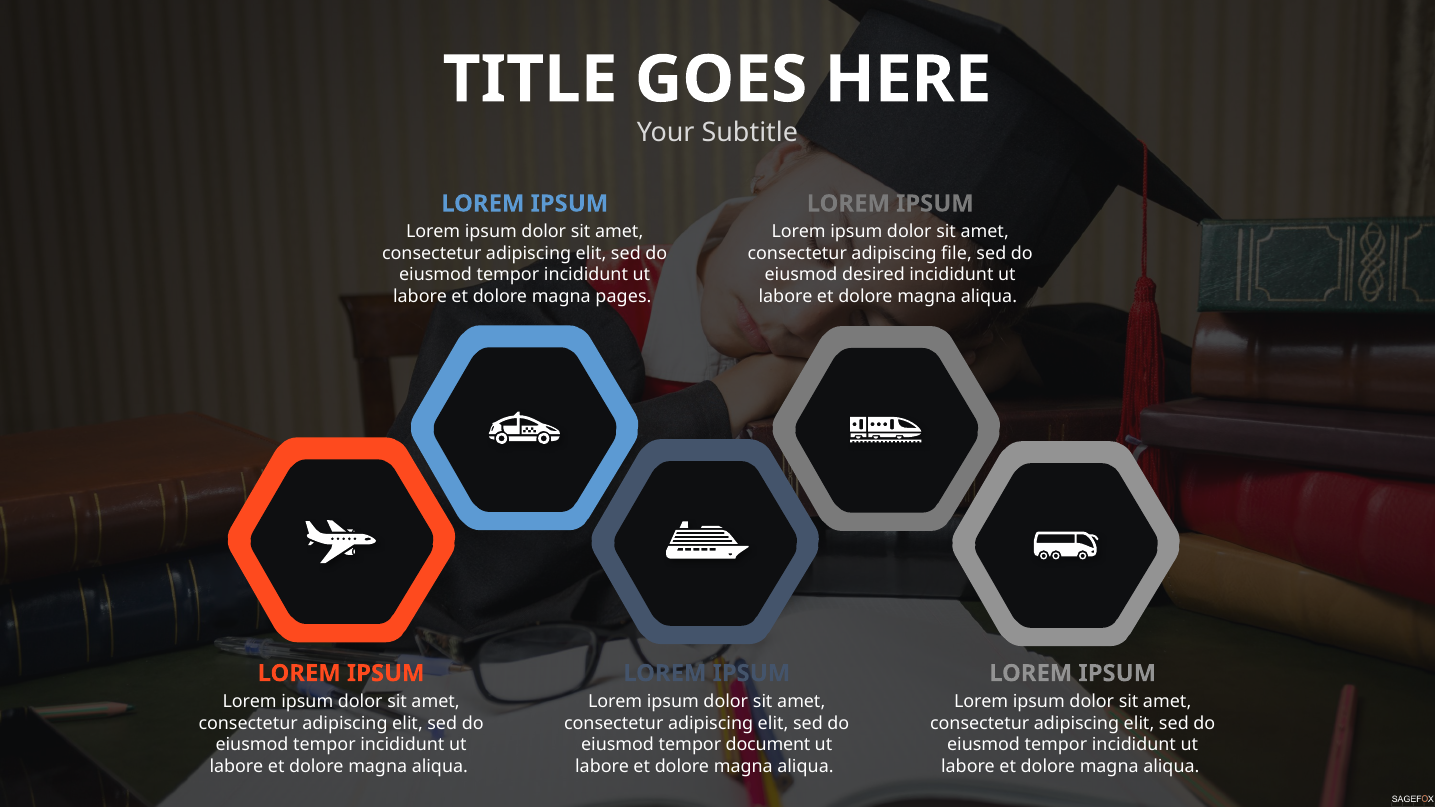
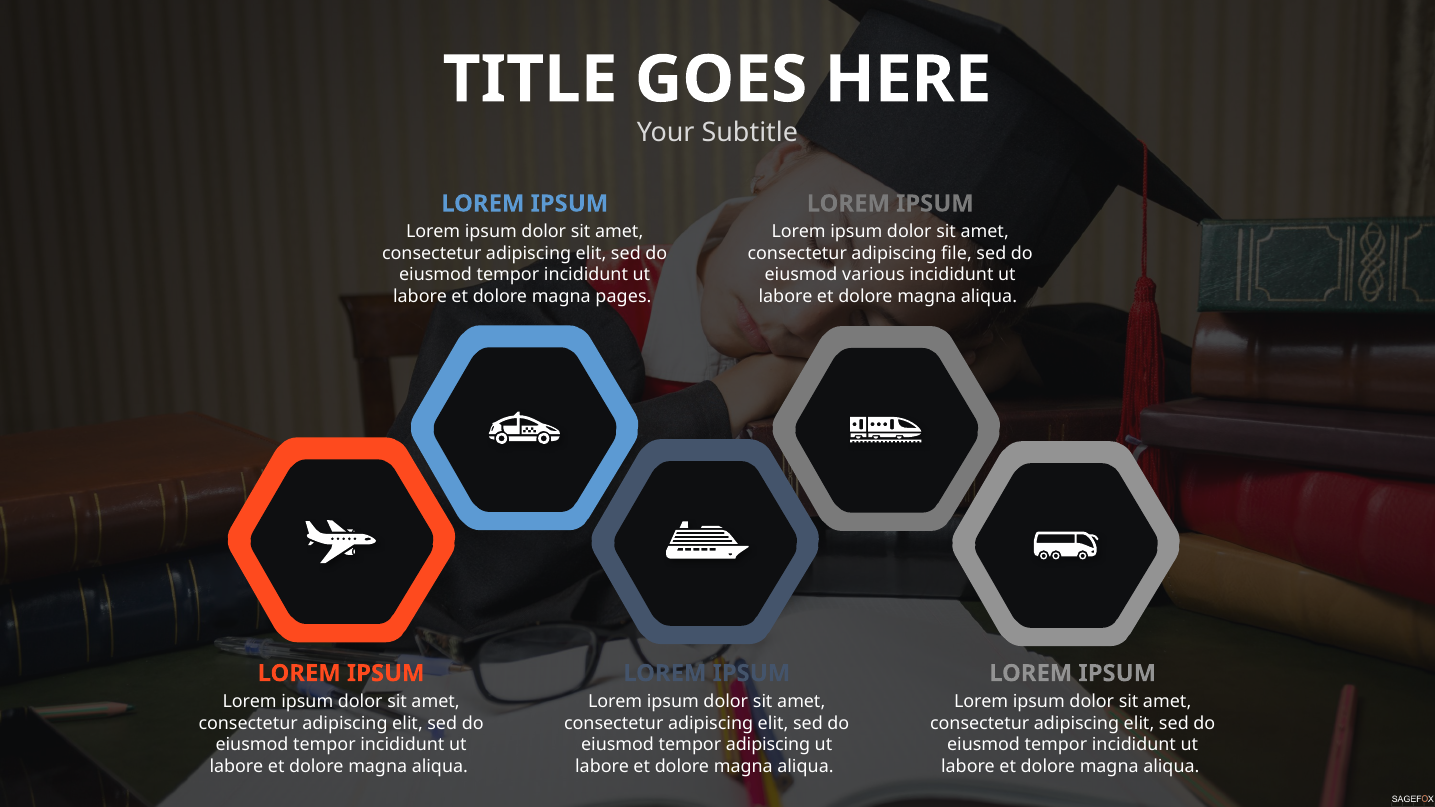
desired: desired -> various (873, 275)
tempor document: document -> adipiscing (768, 745)
